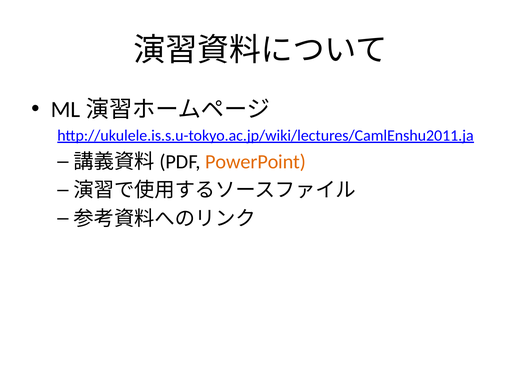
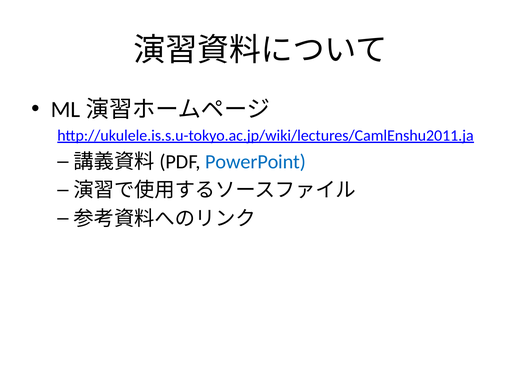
PowerPoint colour: orange -> blue (256, 162)
